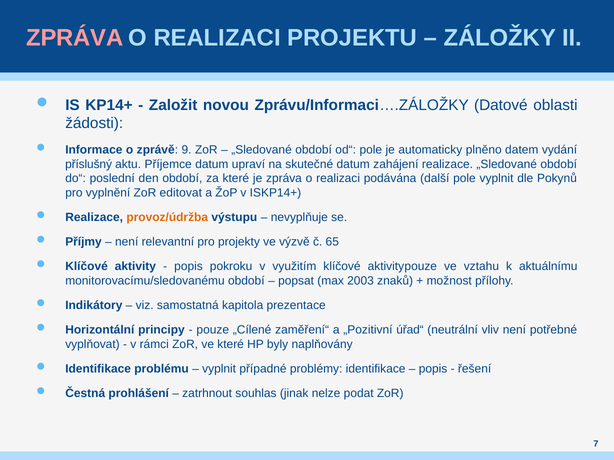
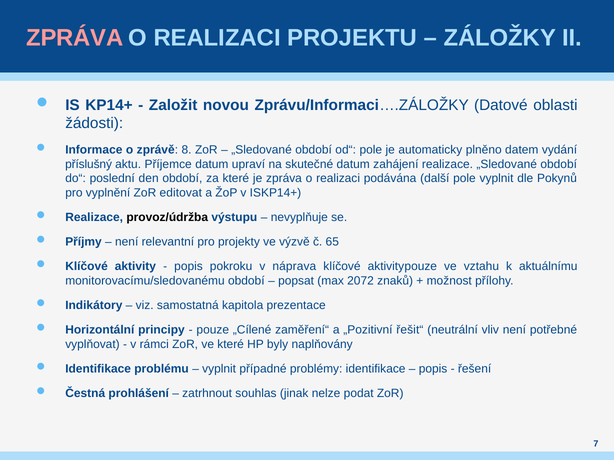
9: 9 -> 8 (187, 150)
provoz/údržba colour: orange -> black (167, 218)
využitím: využitím -> náprava (294, 267)
2003: 2003 -> 2072 (361, 281)
úřad“: úřad“ -> řešit“ (410, 330)
